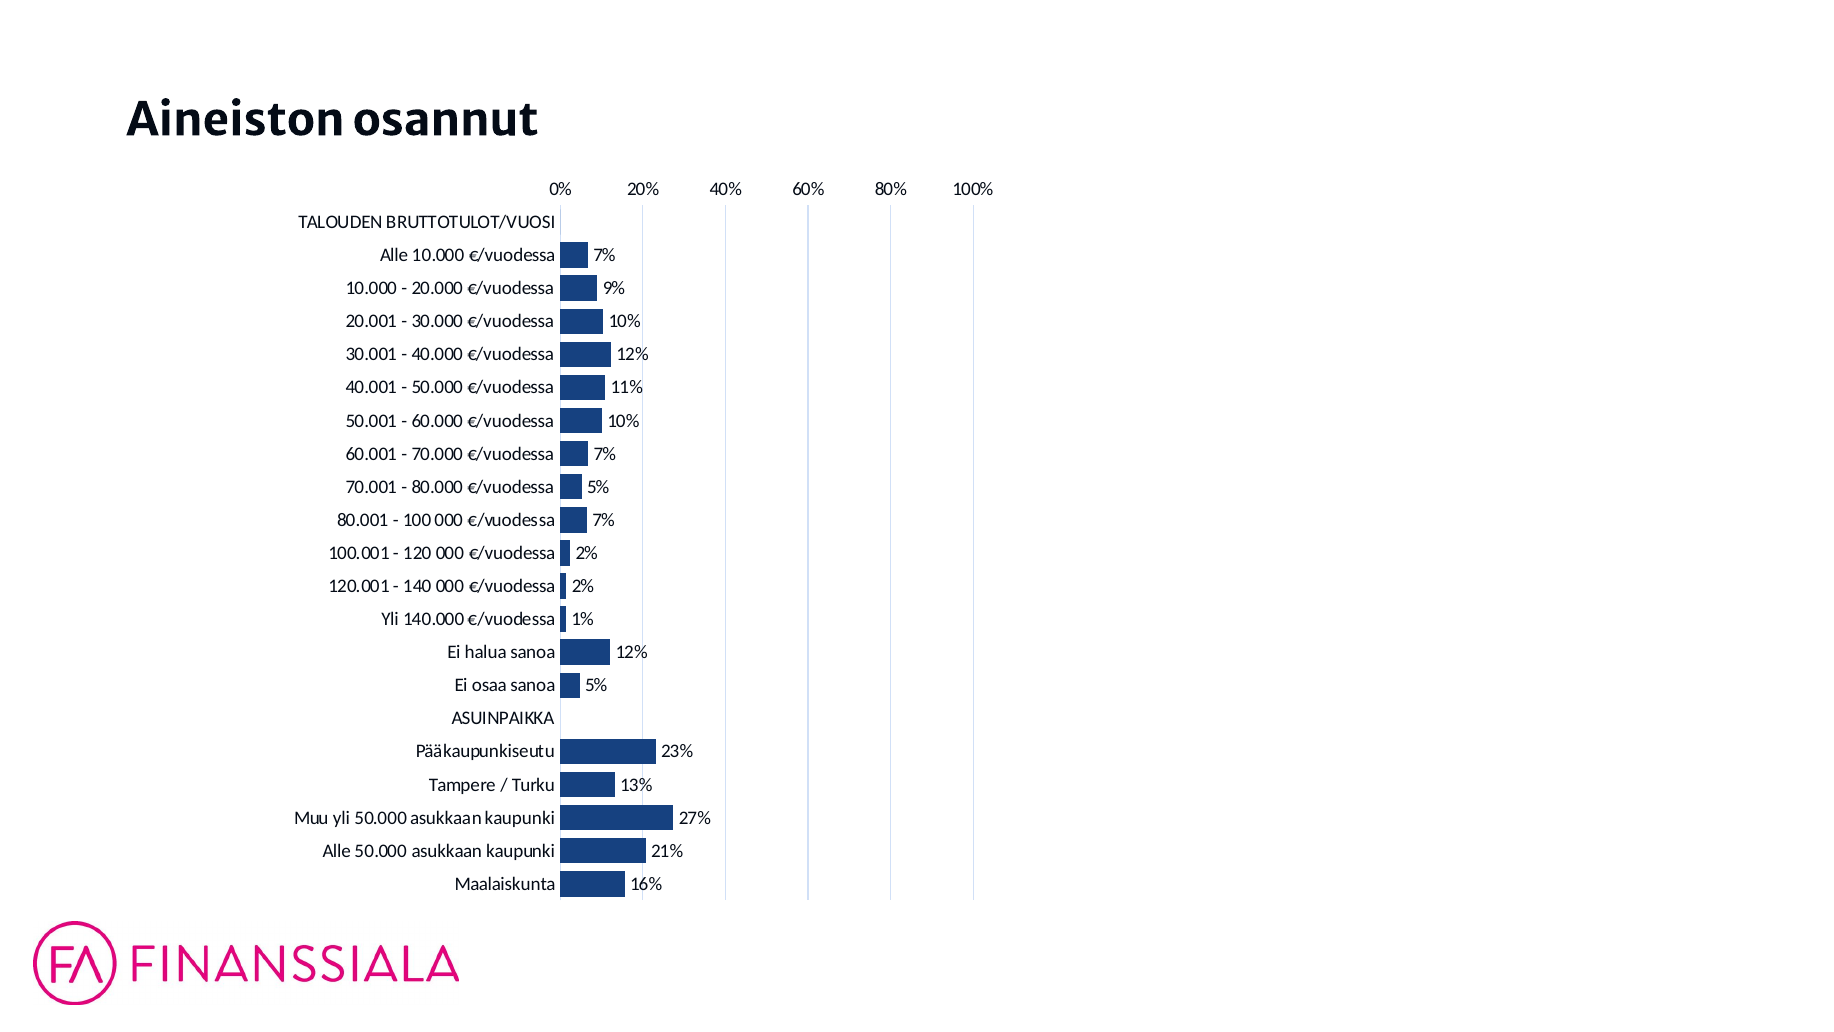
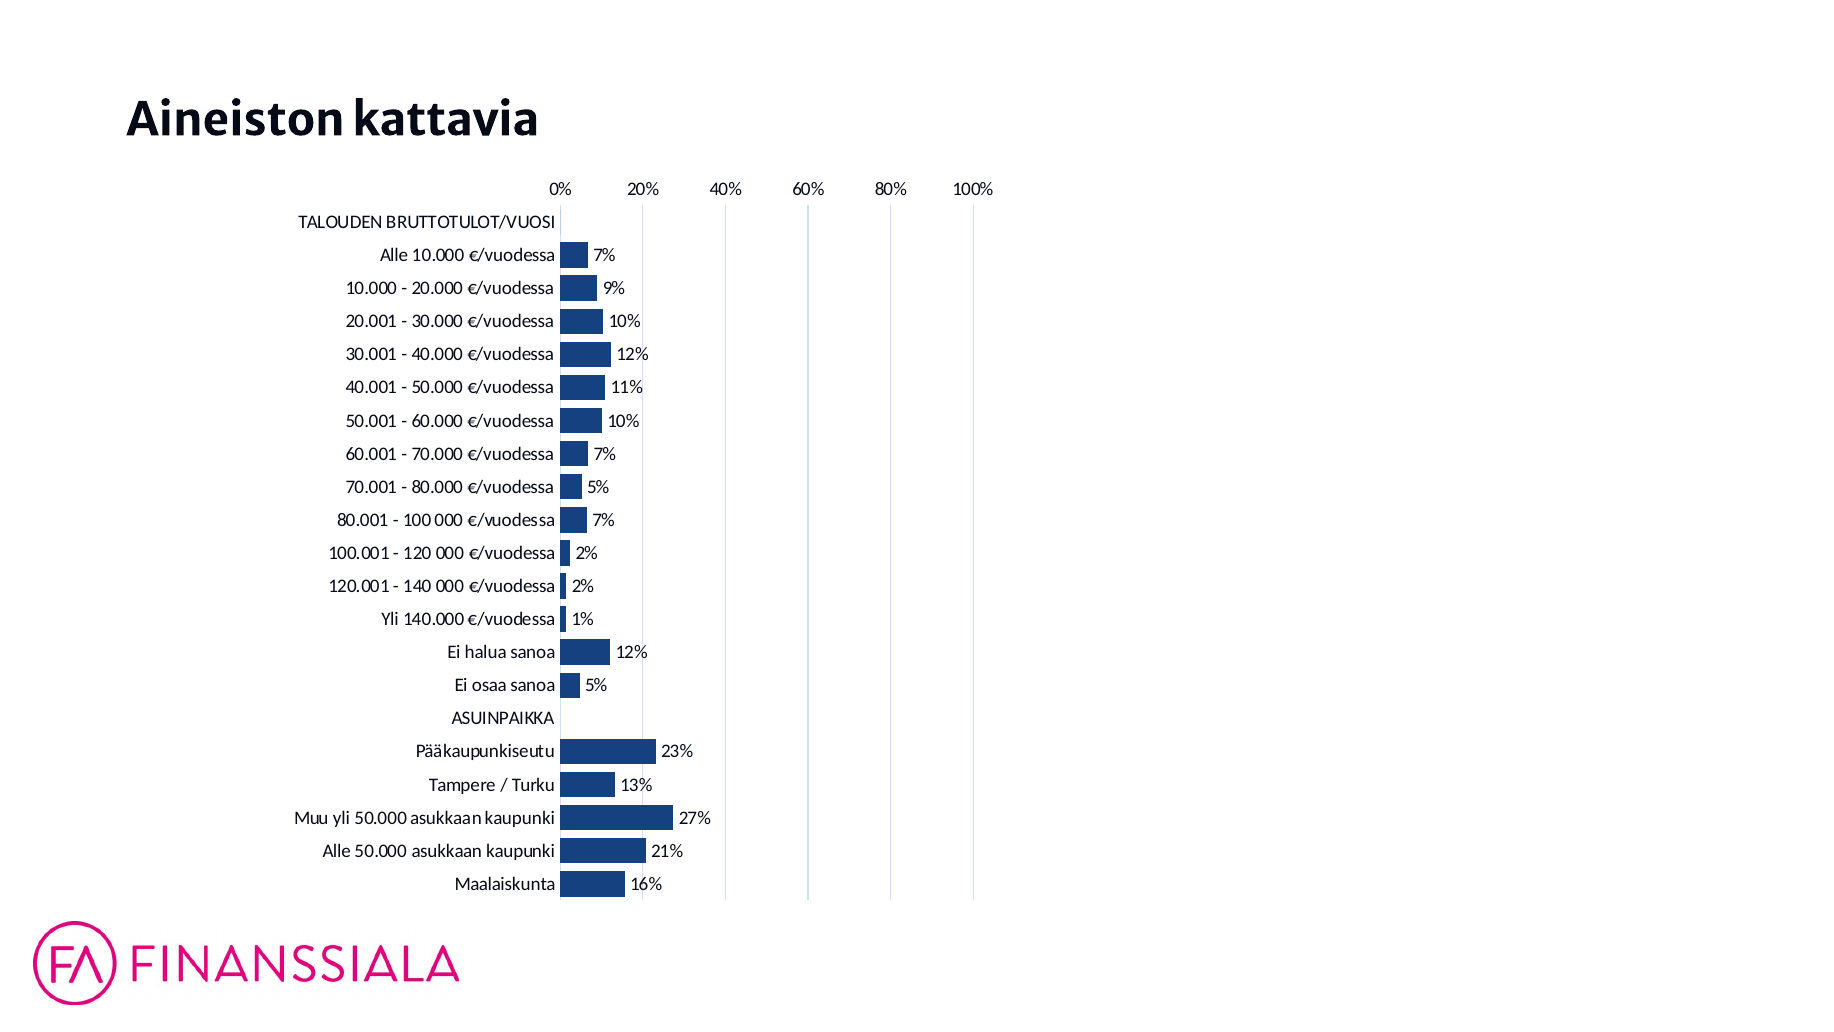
osannut: osannut -> kattavia (446, 120)
